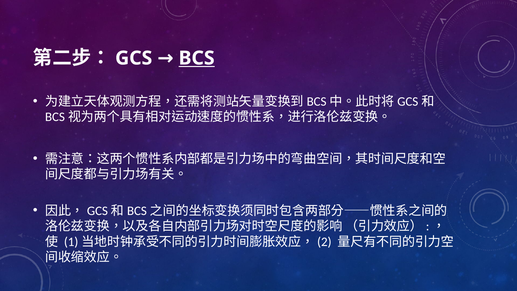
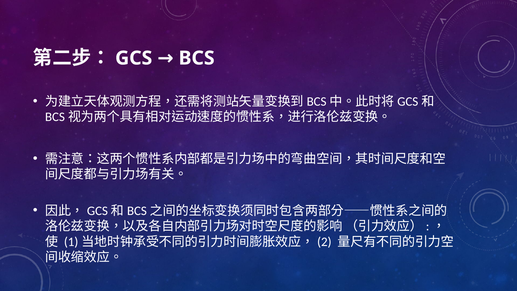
BCS underline: present -> none (197, 58)
